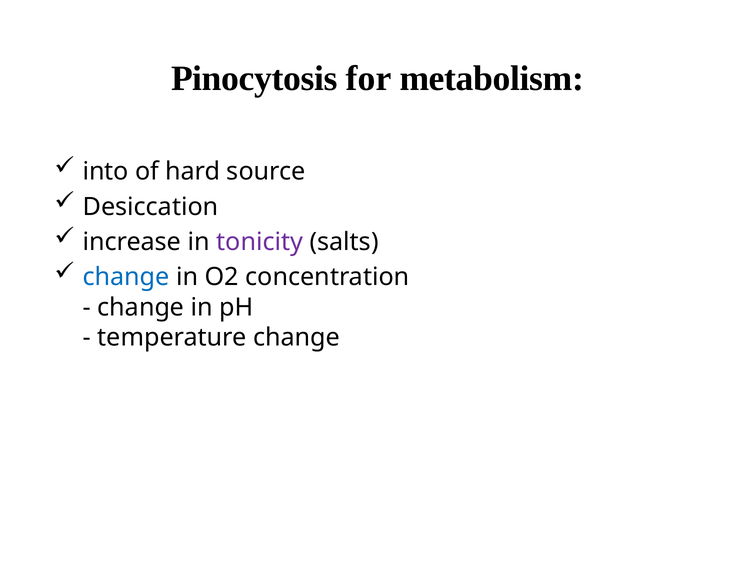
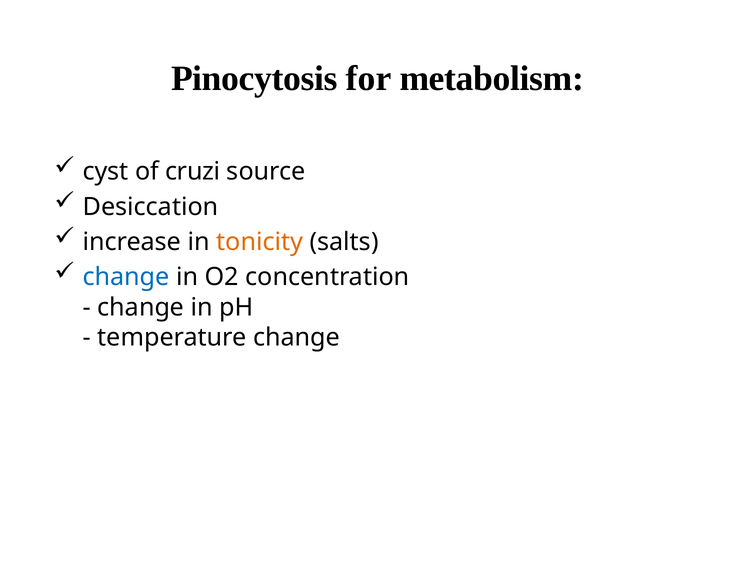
into: into -> cyst (106, 172)
hard: hard -> cruzi (193, 172)
tonicity colour: purple -> orange (260, 242)
